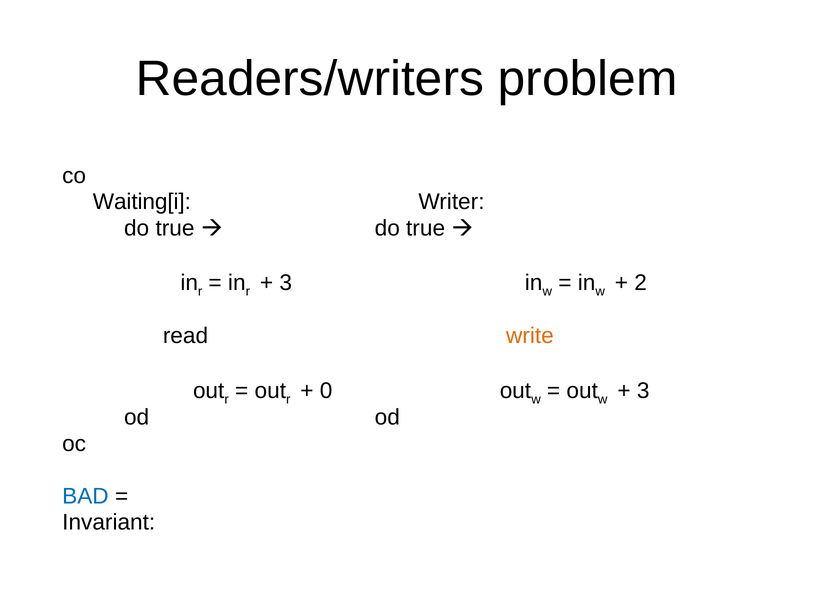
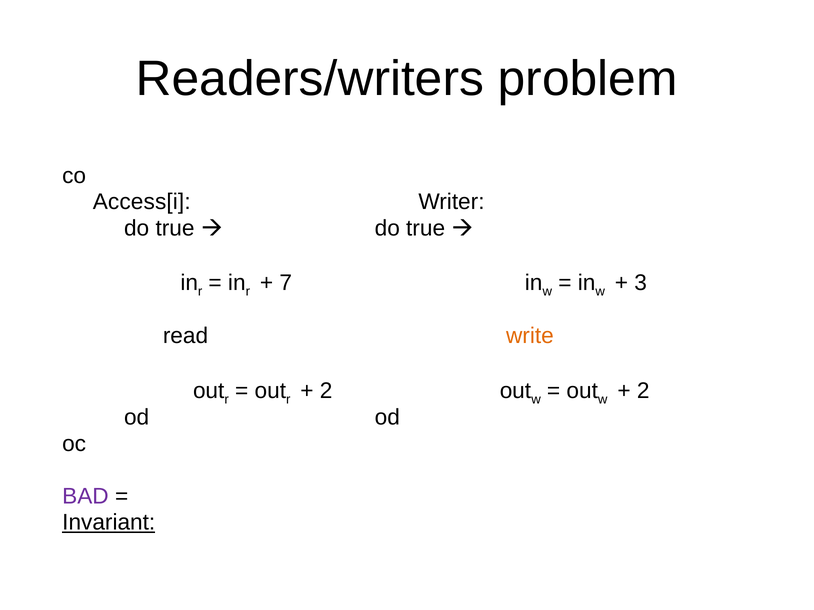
Waiting[i: Waiting[i -> Access[i (142, 202)
3: 3 -> 7 (286, 283)
2: 2 -> 3 (641, 283)
0: 0 -> 2 (326, 391)
3: 3 -> 2 (643, 391)
BAD colour: blue -> purple (85, 497)
Invariant underline: none -> present (109, 523)
